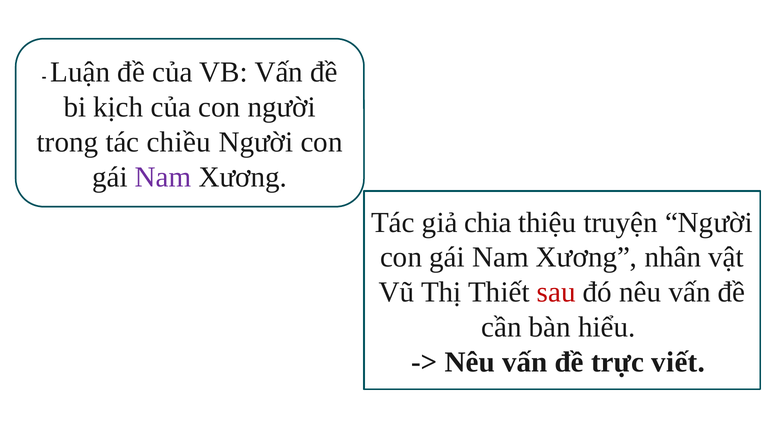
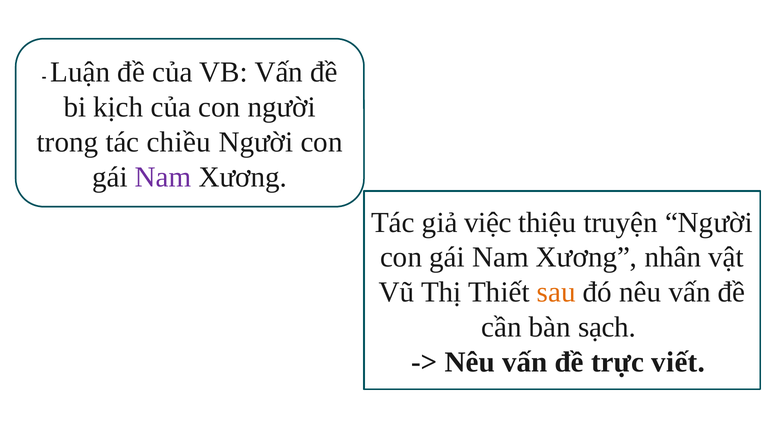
chia: chia -> việc (488, 223)
sau colour: red -> orange (556, 293)
hiểu: hiểu -> sạch (607, 327)
